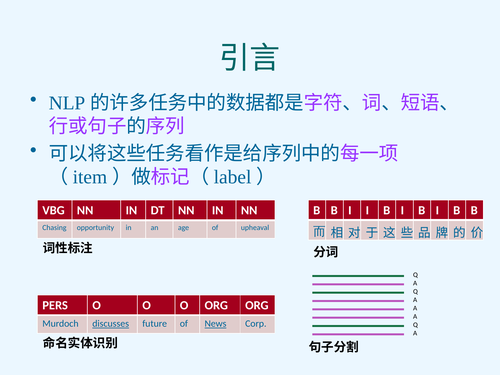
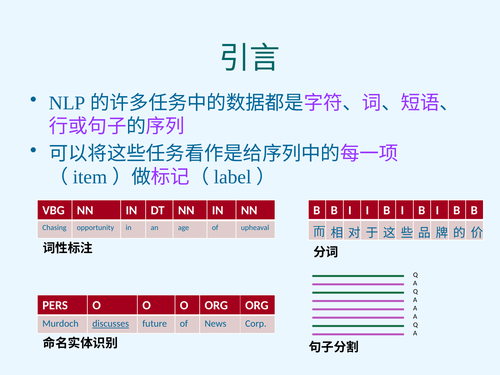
News underline: present -> none (216, 324)
